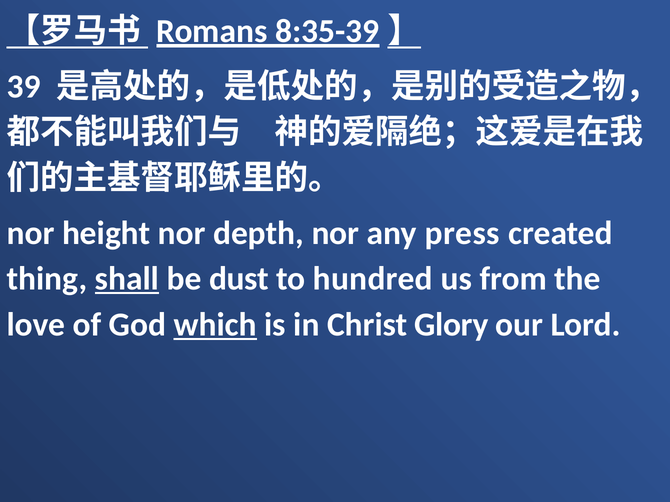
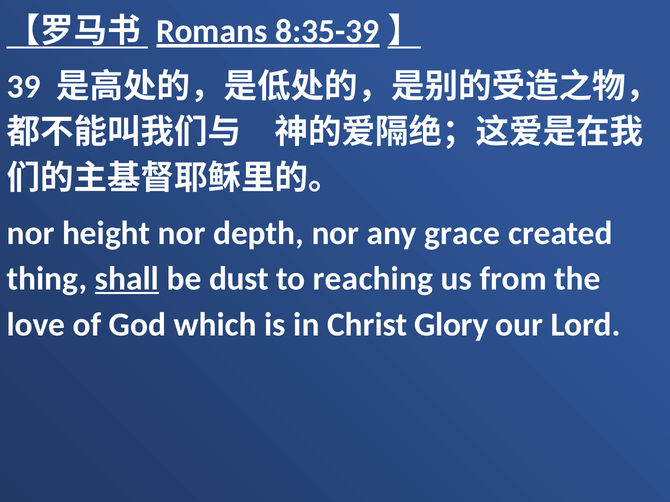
press: press -> grace (462, 233)
hundred: hundred -> reaching (373, 279)
which underline: present -> none (215, 325)
